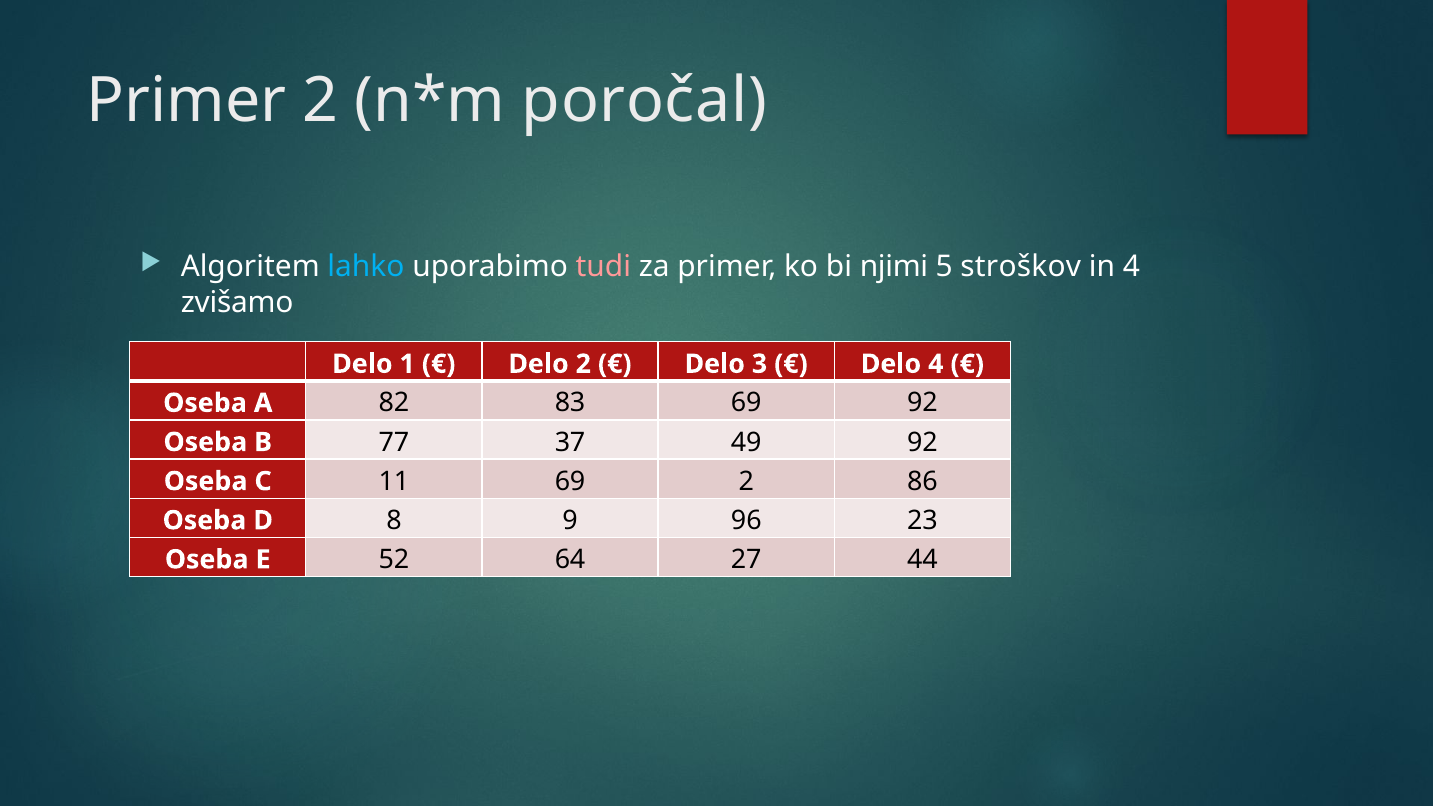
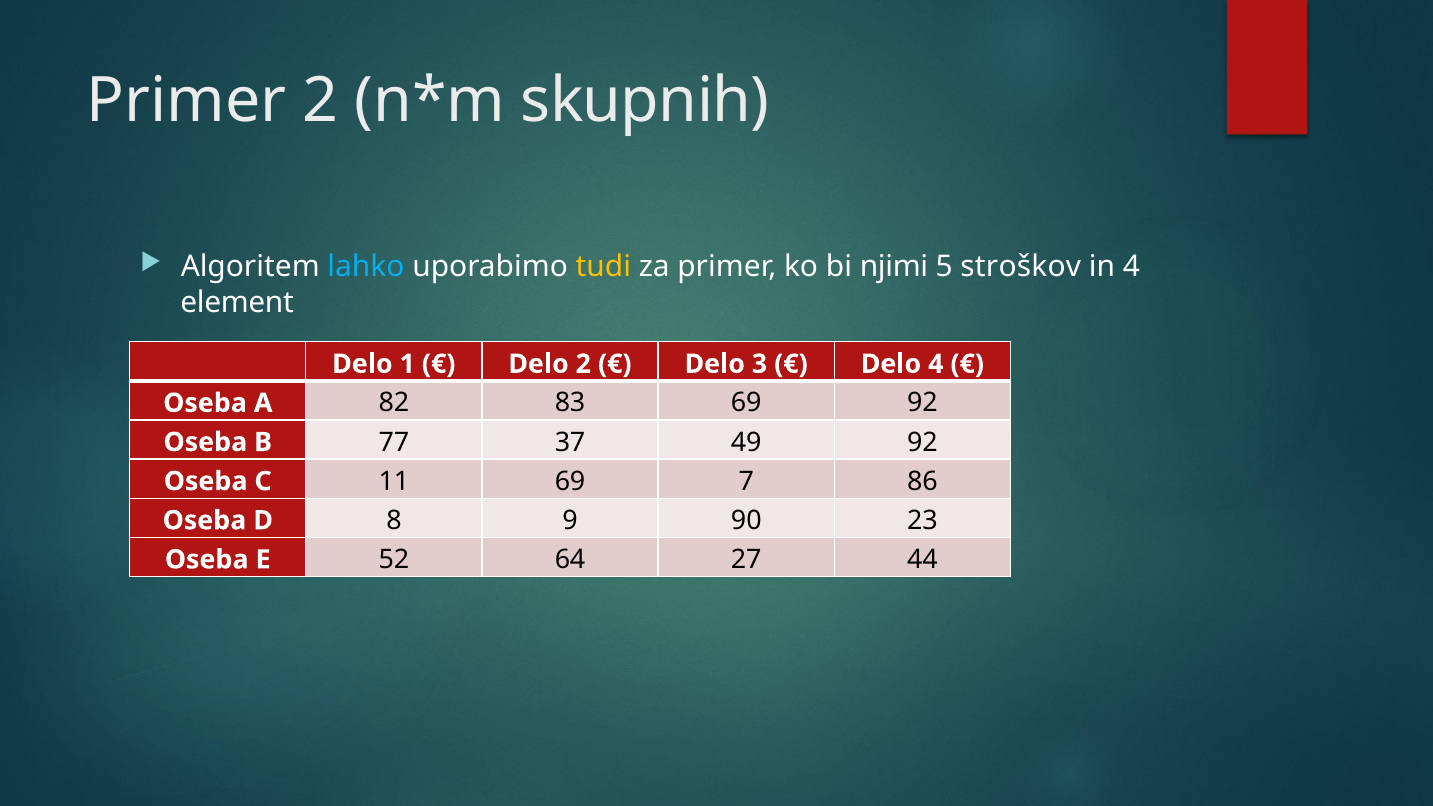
poročal: poročal -> skupnih (645, 101)
tudi colour: pink -> yellow (603, 267)
zvišamo: zvišamo -> element (237, 303)
69 2: 2 -> 7 (746, 481)
96: 96 -> 90 (746, 521)
